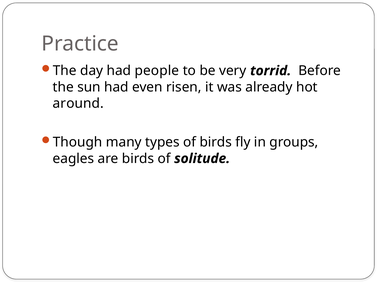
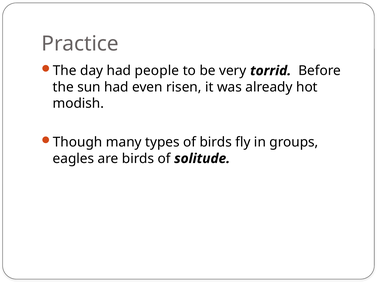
around: around -> modish (78, 103)
